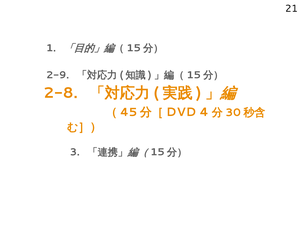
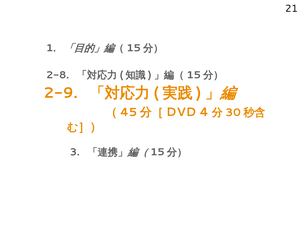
2-9: 2-9 -> 2-8 (58, 75)
2-8: 2-8 -> 2-9 (61, 93)
